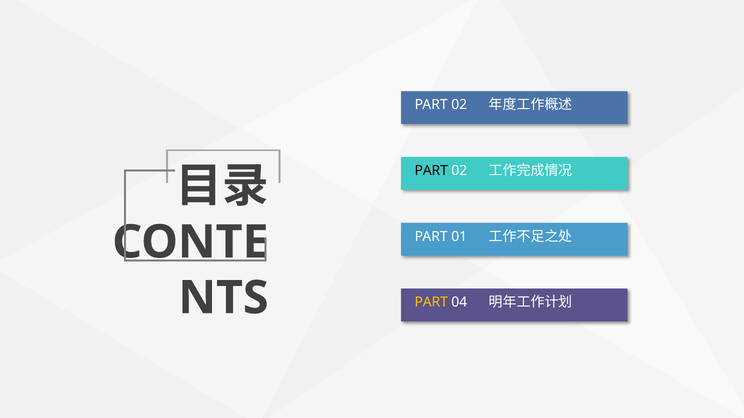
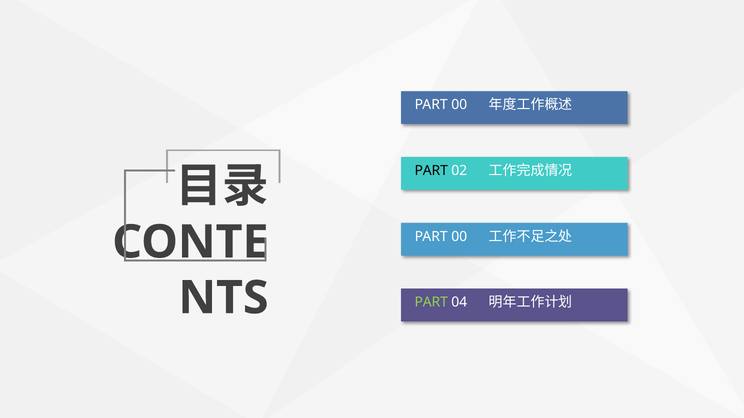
02: 02 -> 00 (459, 105)
01: 01 -> 00 (459, 237)
PART colour: yellow -> light green (431, 303)
